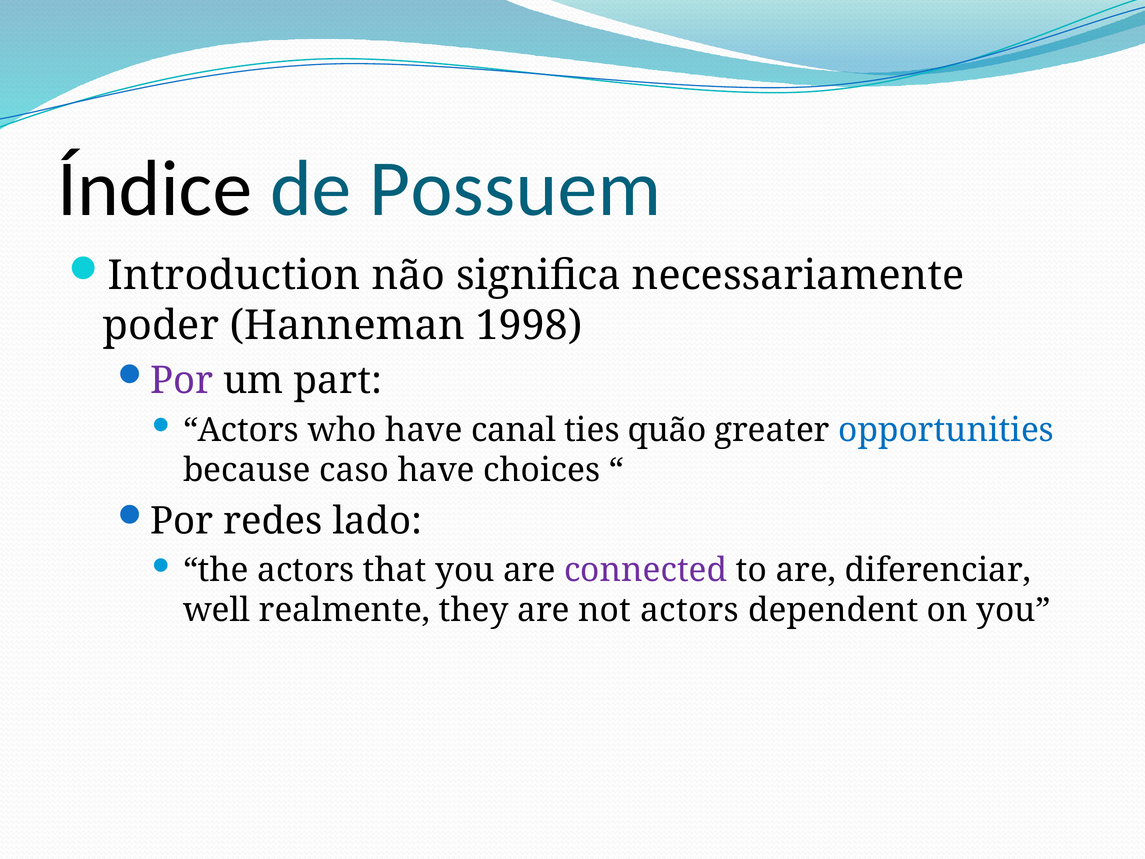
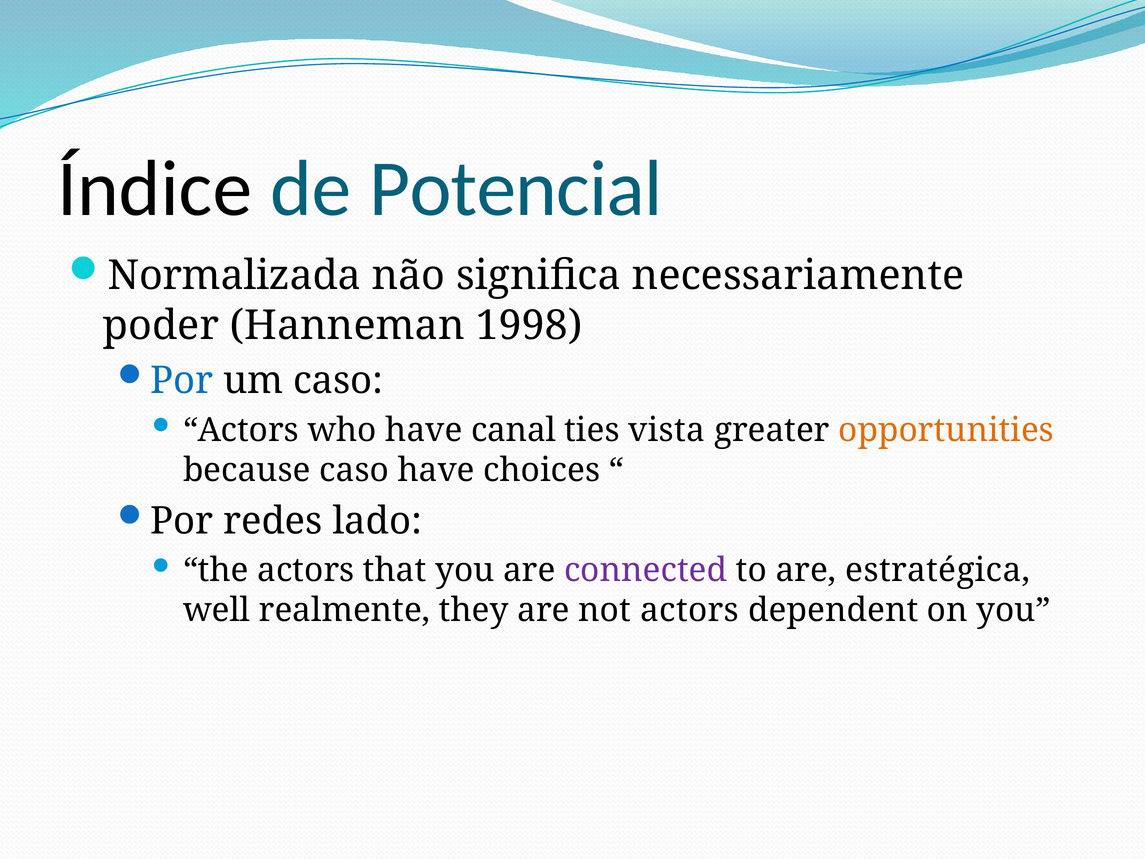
Possuem: Possuem -> Potencial (516, 189)
Introduction: Introduction -> Normalizada (234, 276)
Por colour: purple -> blue (182, 381)
um part: part -> caso (338, 381)
quão: quão -> vista (667, 430)
opportunities colour: blue -> orange (946, 430)
diferenciar: diferenciar -> estratégica (938, 570)
